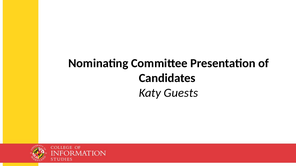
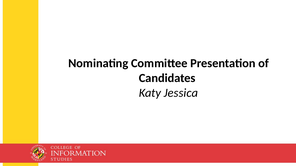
Guests: Guests -> Jessica (181, 93)
